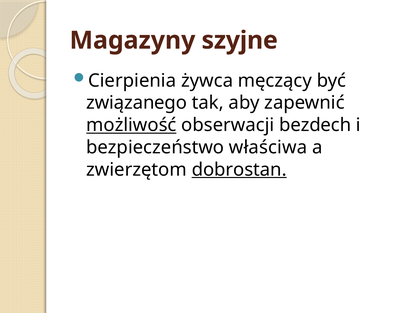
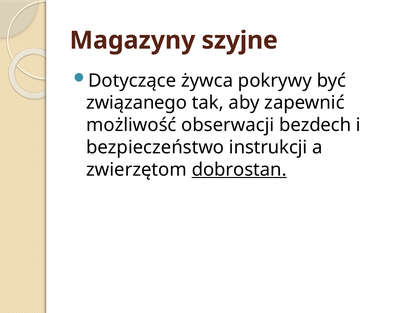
Cierpienia: Cierpienia -> Dotyczące (132, 81)
męczący: męczący -> pokrywy (275, 81)
możliwość underline: present -> none (131, 125)
właściwa: właściwa -> instrukcji (268, 147)
